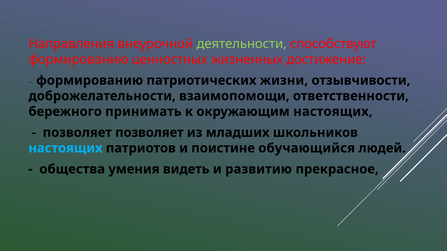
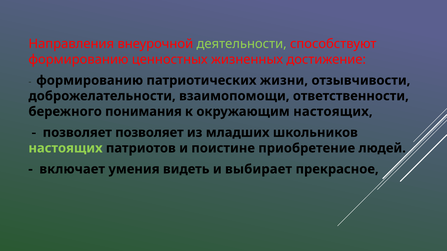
принимать: принимать -> понимания (143, 112)
настоящих colour: light blue -> light green (65, 148)
обучающийся: обучающийся -> приобретение (307, 148)
общества: общества -> включает (72, 169)
развитию: развитию -> выбирает (259, 169)
